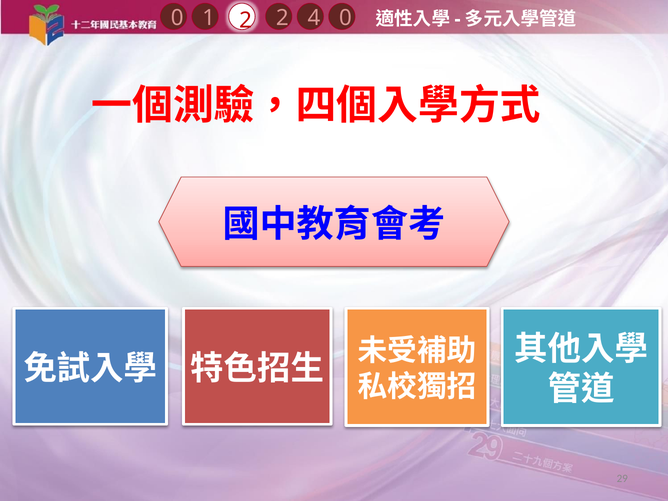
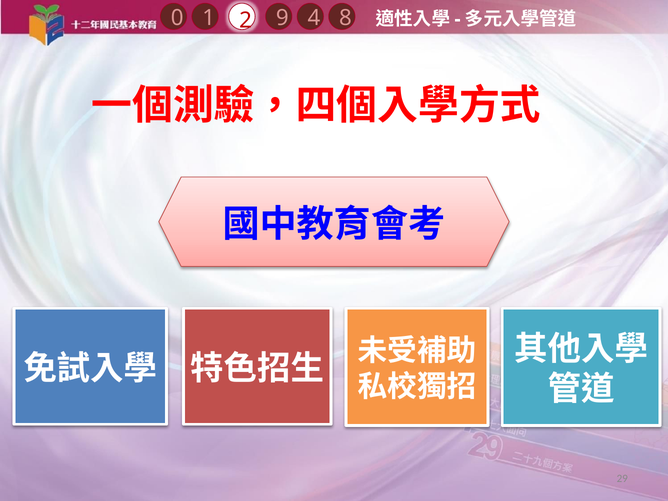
4 0: 0 -> 8 (345, 18)
2 2: 2 -> 9 (282, 18)
